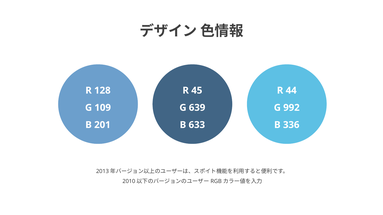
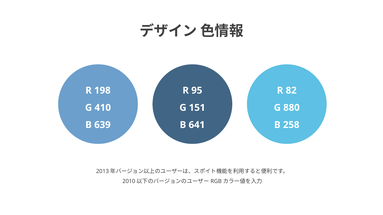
128: 128 -> 198 (102, 91)
45: 45 -> 95 (197, 91)
44: 44 -> 82 (291, 91)
109: 109 -> 410 (103, 108)
639: 639 -> 151 (197, 108)
992: 992 -> 880 (291, 108)
201: 201 -> 639 (102, 125)
633: 633 -> 641 (197, 125)
336: 336 -> 258 (291, 125)
